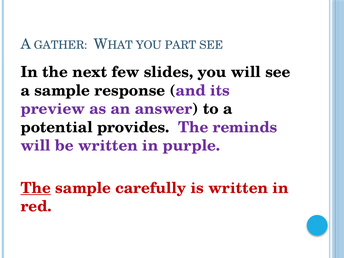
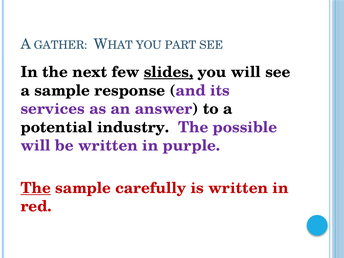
slides underline: none -> present (169, 72)
preview: preview -> services (53, 109)
provides: provides -> industry (133, 127)
reminds: reminds -> possible (245, 127)
